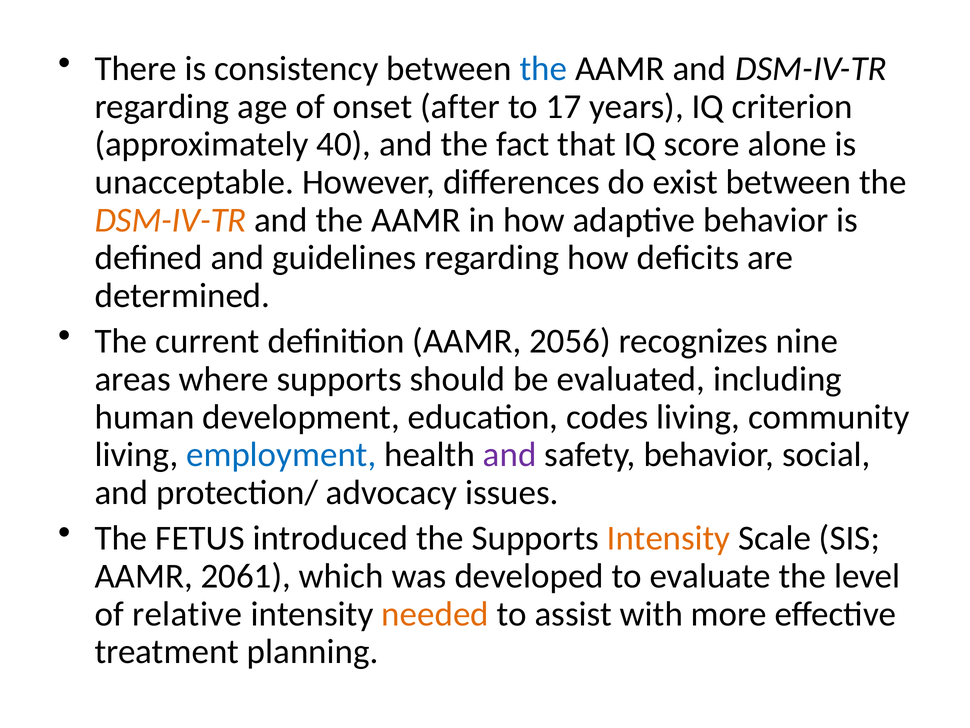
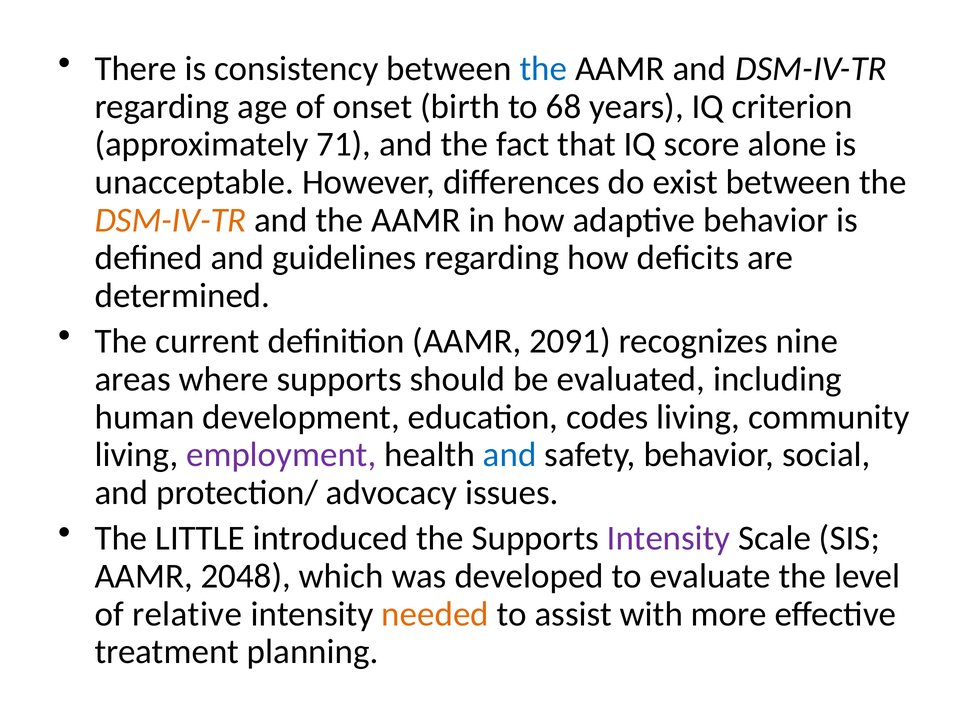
after: after -> birth (460, 107)
17: 17 -> 68 (564, 107)
40: 40 -> 71 (344, 144)
2056: 2056 -> 2091 (570, 341)
employment colour: blue -> purple (281, 455)
and colour: purple -> blue (510, 455)
FETUS: FETUS -> LITTLE (200, 538)
Intensity colour: orange -> purple (669, 538)
2061: 2061 -> 2048 (246, 576)
